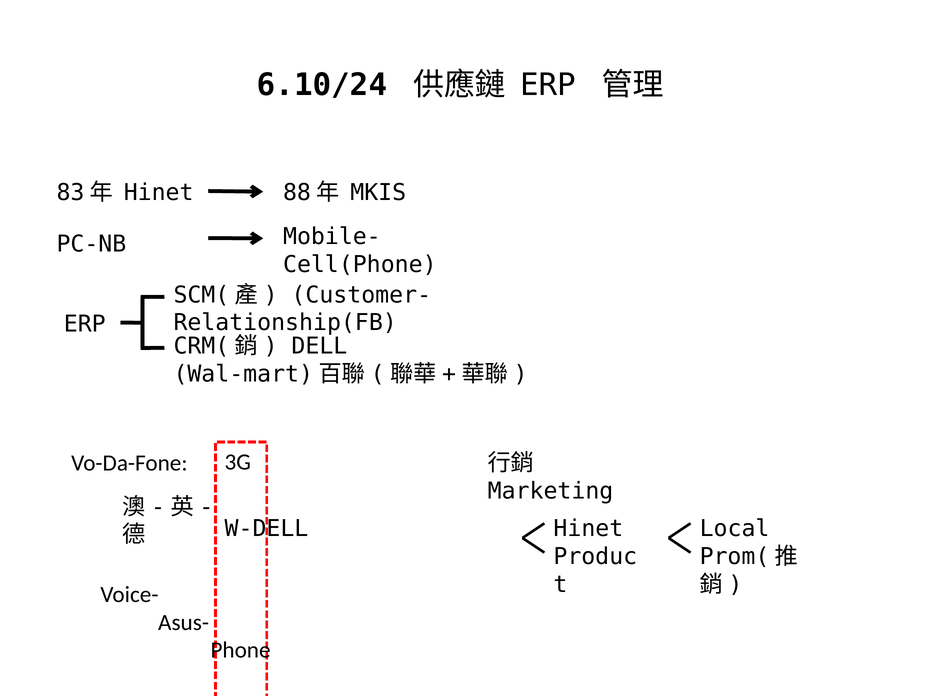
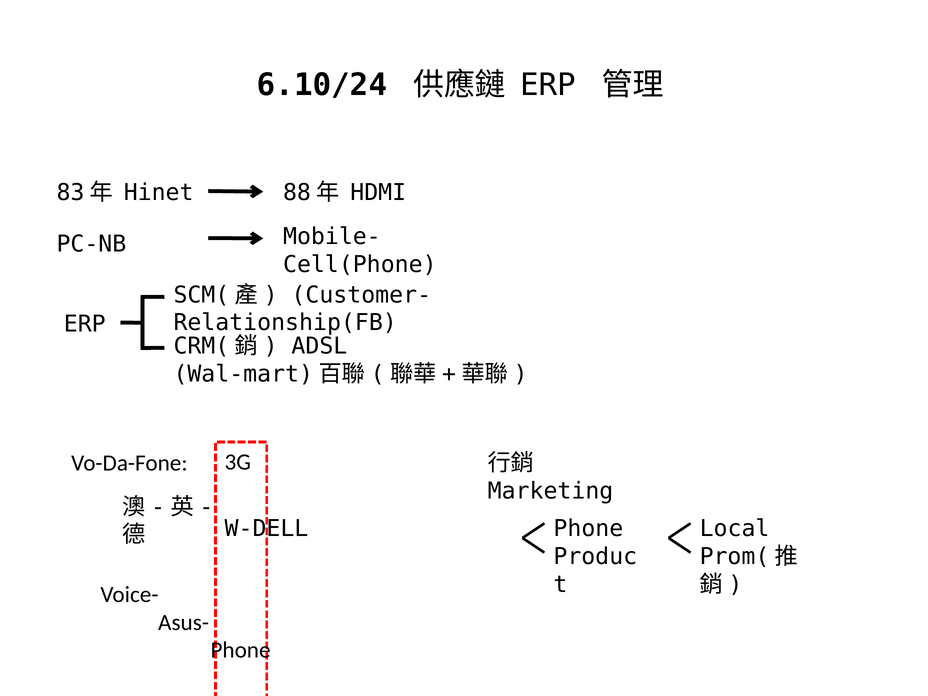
MKIS: MKIS -> HDMI (378, 193)
DELL: DELL -> ADSL (319, 346)
Hinet: Hinet -> Phone (588, 529)
